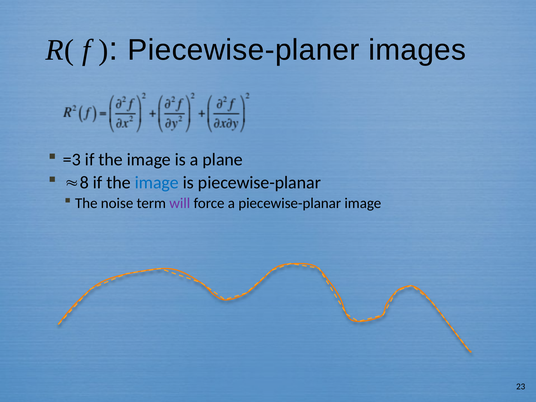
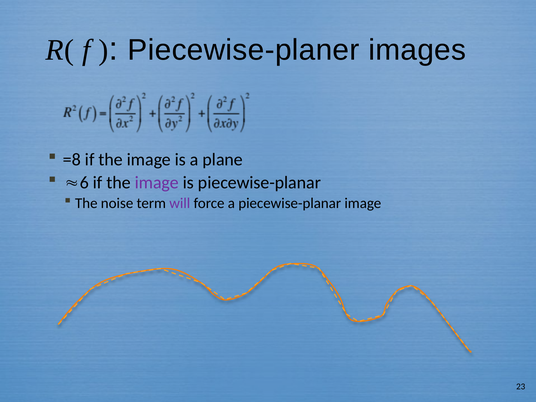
=3: =3 -> =8 (72, 160)
8: 8 -> 6 (84, 182)
image colour: blue -> purple (157, 182)
